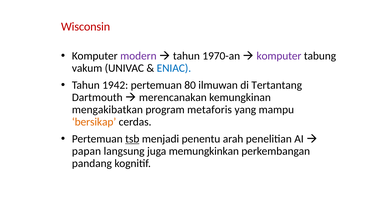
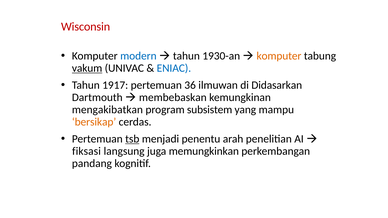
modern colour: purple -> blue (138, 56)
1970-an: 1970-an -> 1930-an (221, 56)
komputer colour: purple -> orange (279, 56)
vakum underline: none -> present (87, 68)
1942: 1942 -> 1917 (115, 85)
80: 80 -> 36 (190, 85)
Tertantang: Tertantang -> Didasarkan (277, 85)
merencanakan: merencanakan -> membebaskan (173, 98)
metaforis: metaforis -> subsistem (210, 110)
papan: papan -> fiksasi (86, 151)
